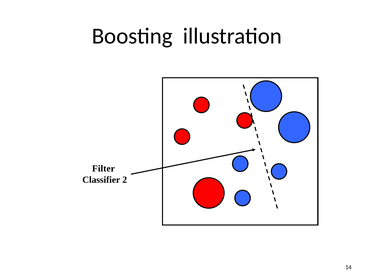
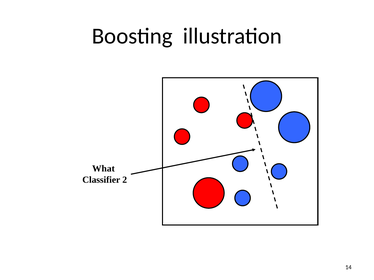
Filter: Filter -> What (103, 169)
